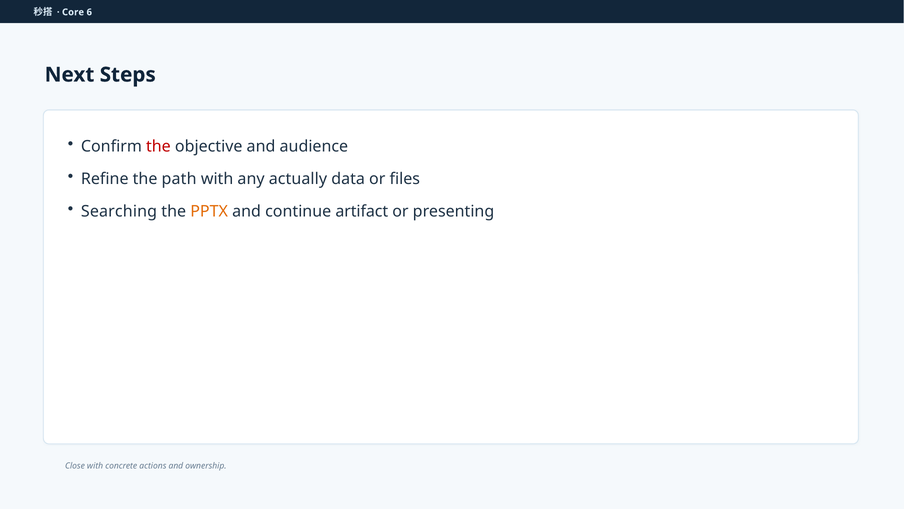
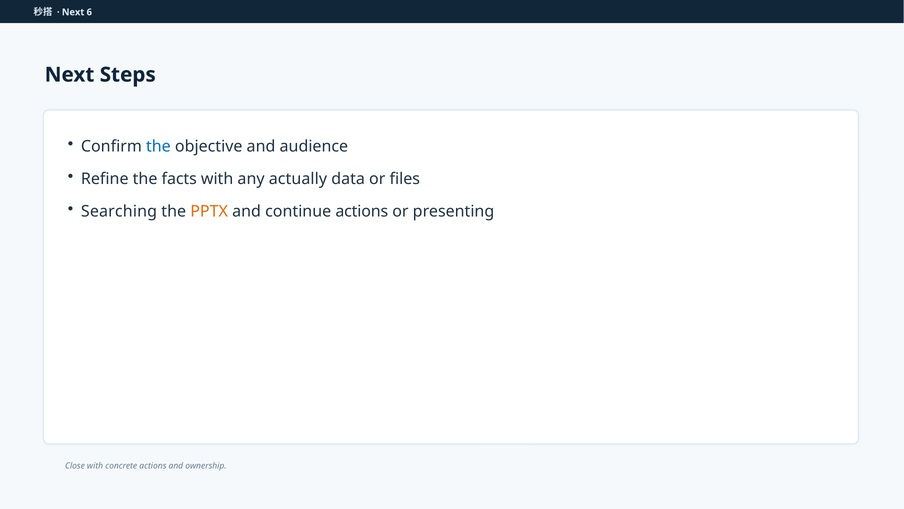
Core: Core -> Next (73, 12)
the colour: red -> blue (158, 146)
path: path -> facts (179, 179)
continue artifact: artifact -> actions (362, 211)
